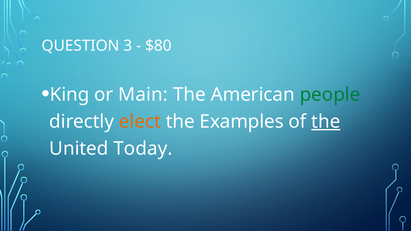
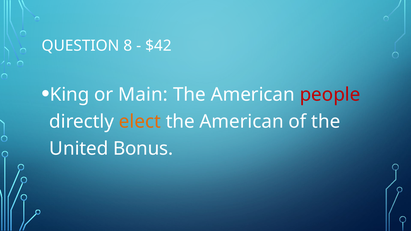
3: 3 -> 8 (128, 46)
$80: $80 -> $42 (158, 46)
people colour: green -> red (330, 95)
Examples: Examples -> American (242, 122)
the underline: present -> none (326, 122)
Today: Today -> Bonus (143, 149)
